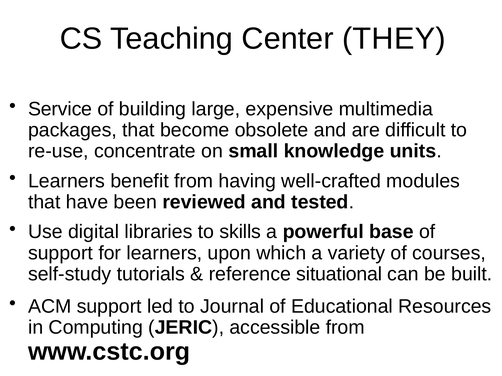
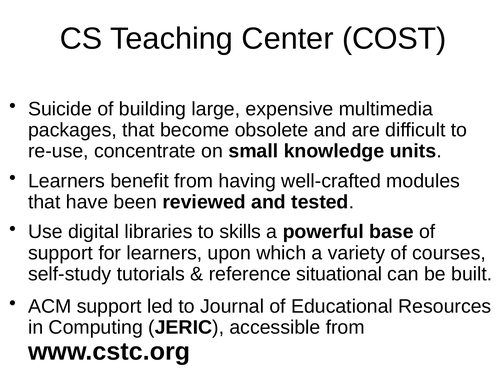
THEY: THEY -> COST (394, 39)
Service: Service -> Suicide (60, 109)
